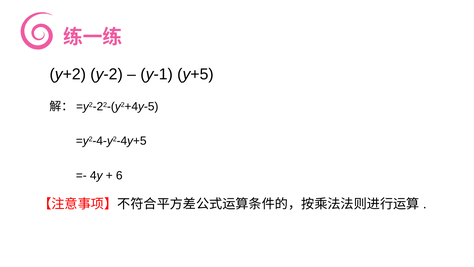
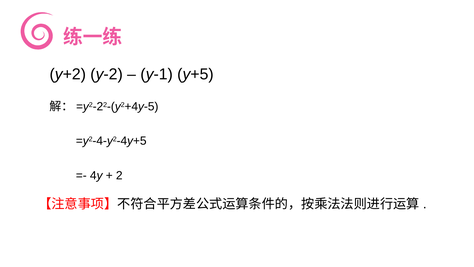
6: 6 -> 2 (119, 175)
